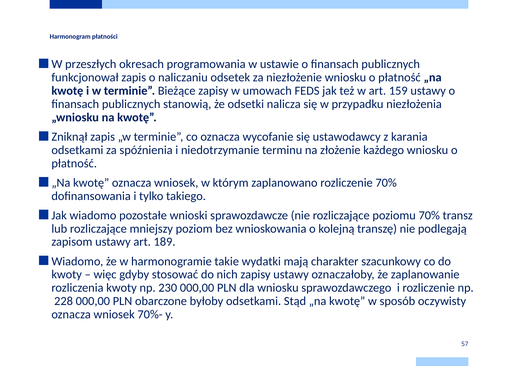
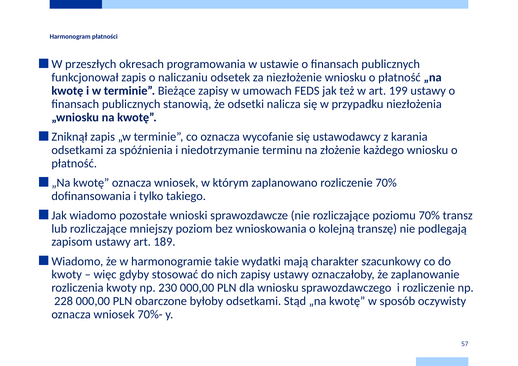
159: 159 -> 199 (398, 91)
